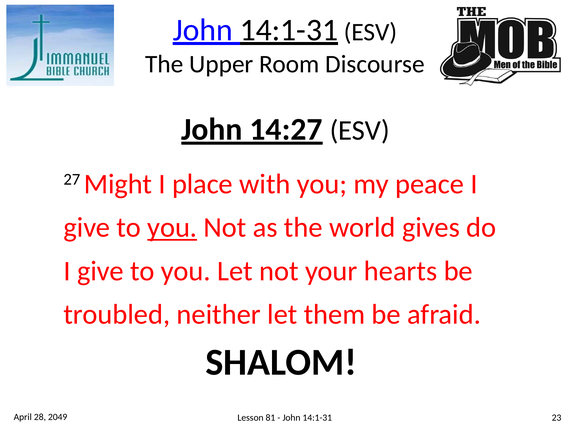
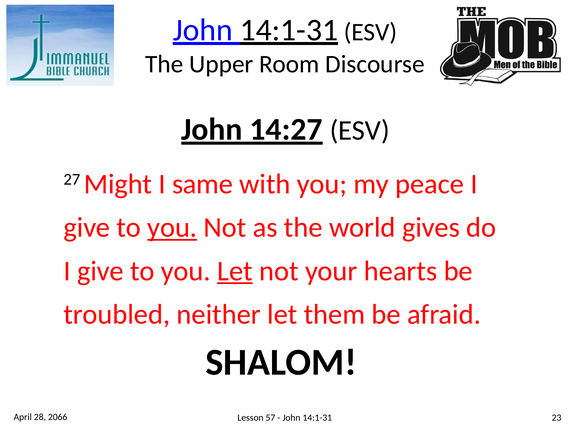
place: place -> same (202, 184)
Let underline: none -> present (235, 271)
2049: 2049 -> 2066 (58, 418)
81: 81 -> 57 (270, 418)
